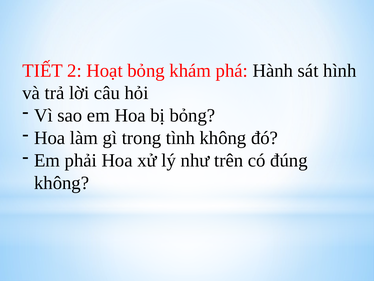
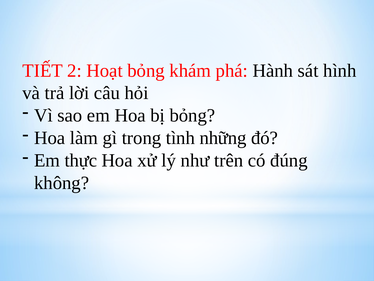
tình không: không -> những (223, 138)
phải: phải -> thực (81, 160)
